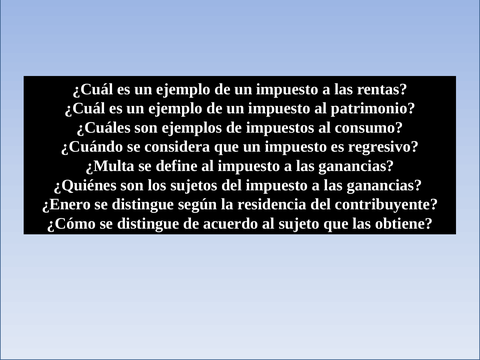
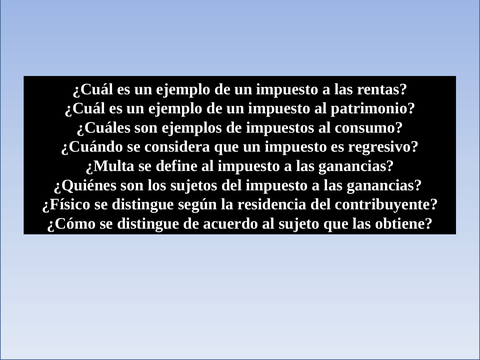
¿Enero: ¿Enero -> ¿Físico (66, 204)
